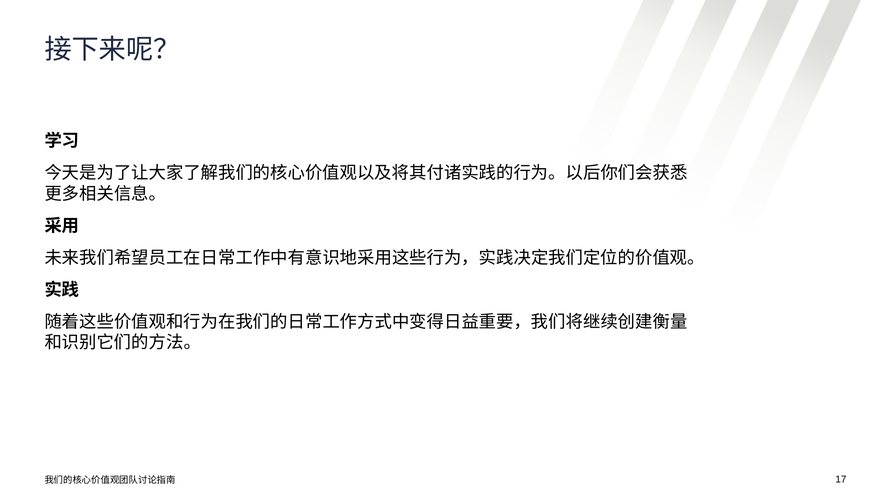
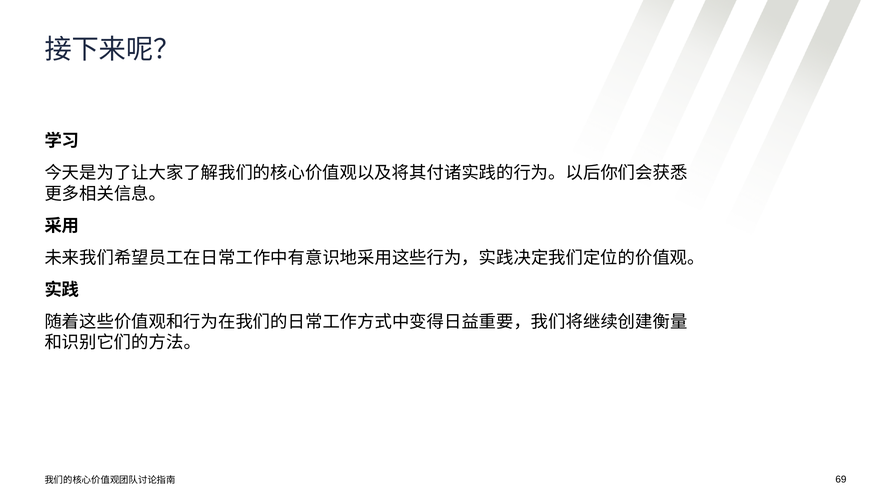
17: 17 -> 69 (841, 480)
